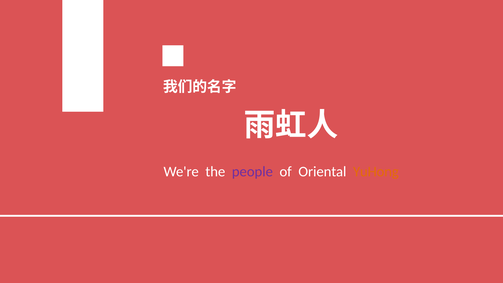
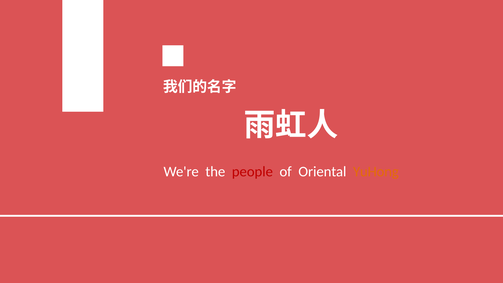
people colour: purple -> red (252, 172)
